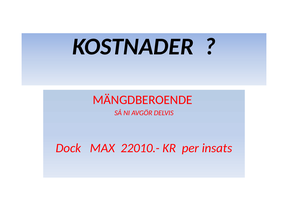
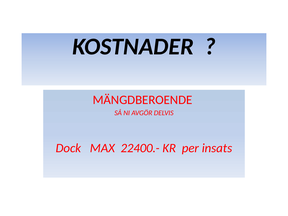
22010.-: 22010.- -> 22400.- (140, 148)
